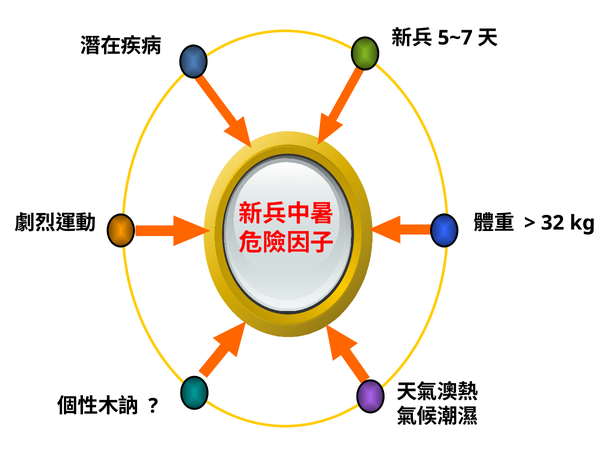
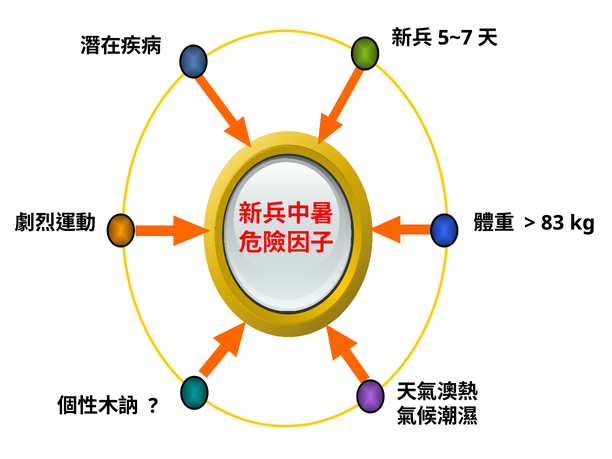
32: 32 -> 83 (553, 223)
